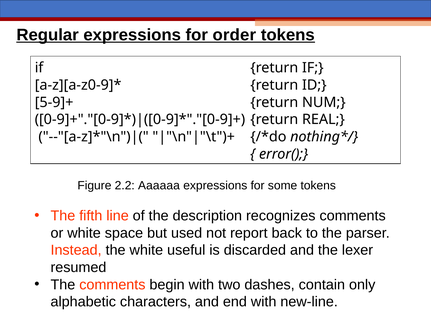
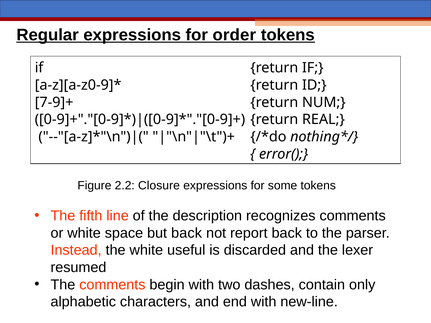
5-9]+: 5-9]+ -> 7-9]+ (54, 102)
Aaaaaa: Aaaaaa -> Closure (159, 186)
but used: used -> back (187, 233)
